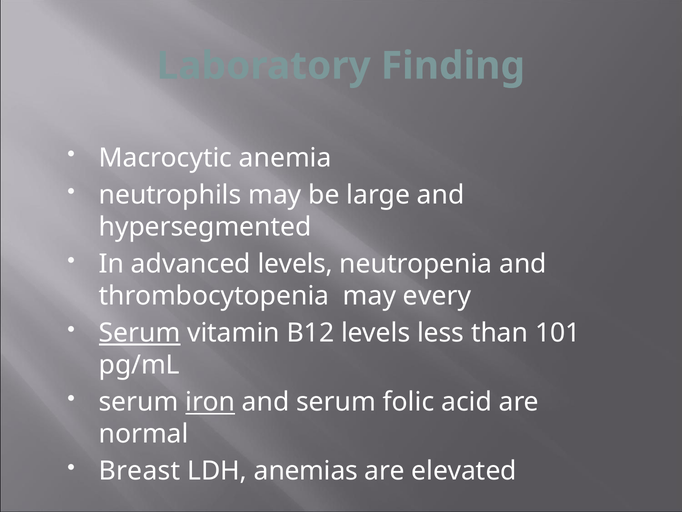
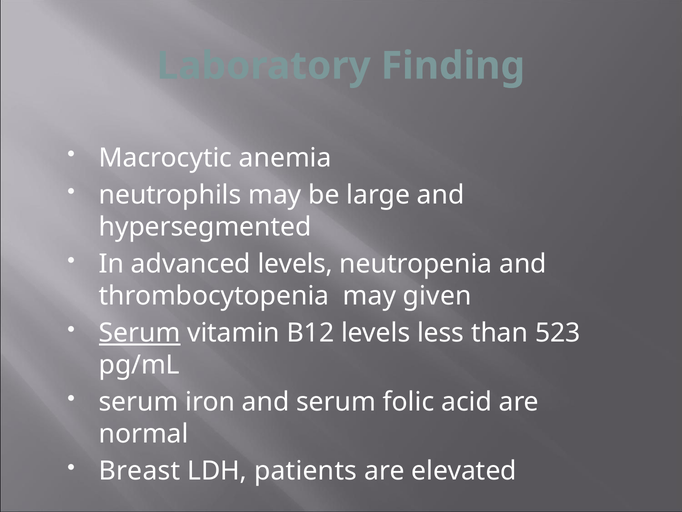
every: every -> given (437, 296)
101: 101 -> 523 (558, 333)
iron underline: present -> none (210, 402)
anemias: anemias -> patients (306, 471)
